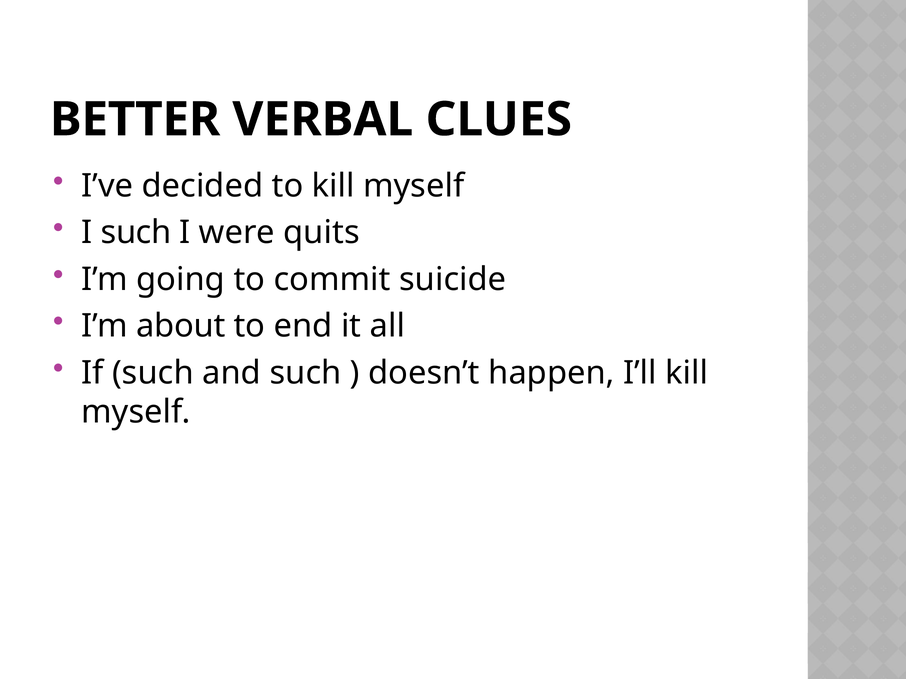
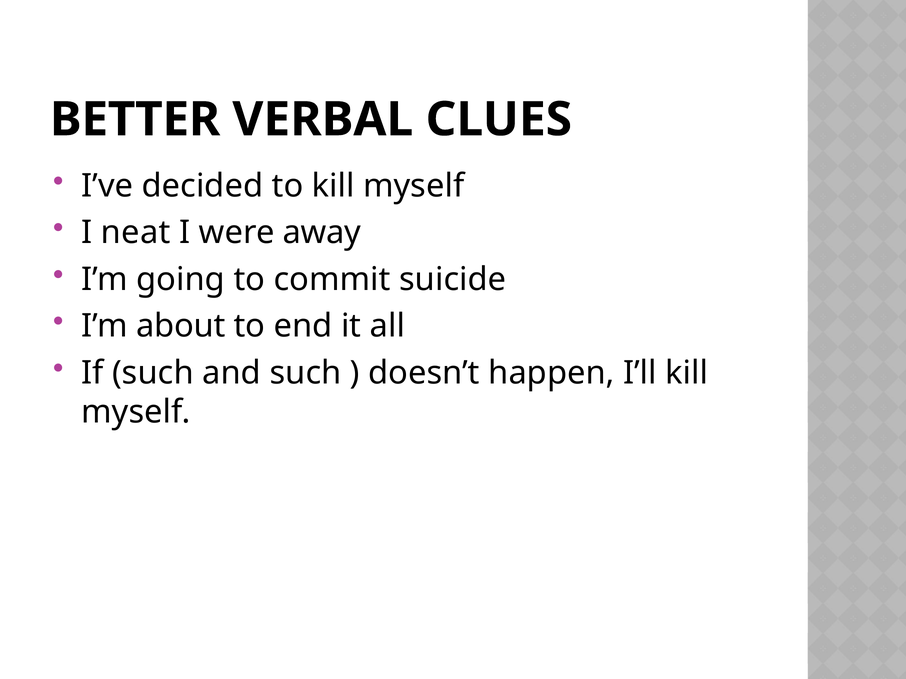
I such: such -> neat (136, 233)
quits: quits -> away (322, 233)
